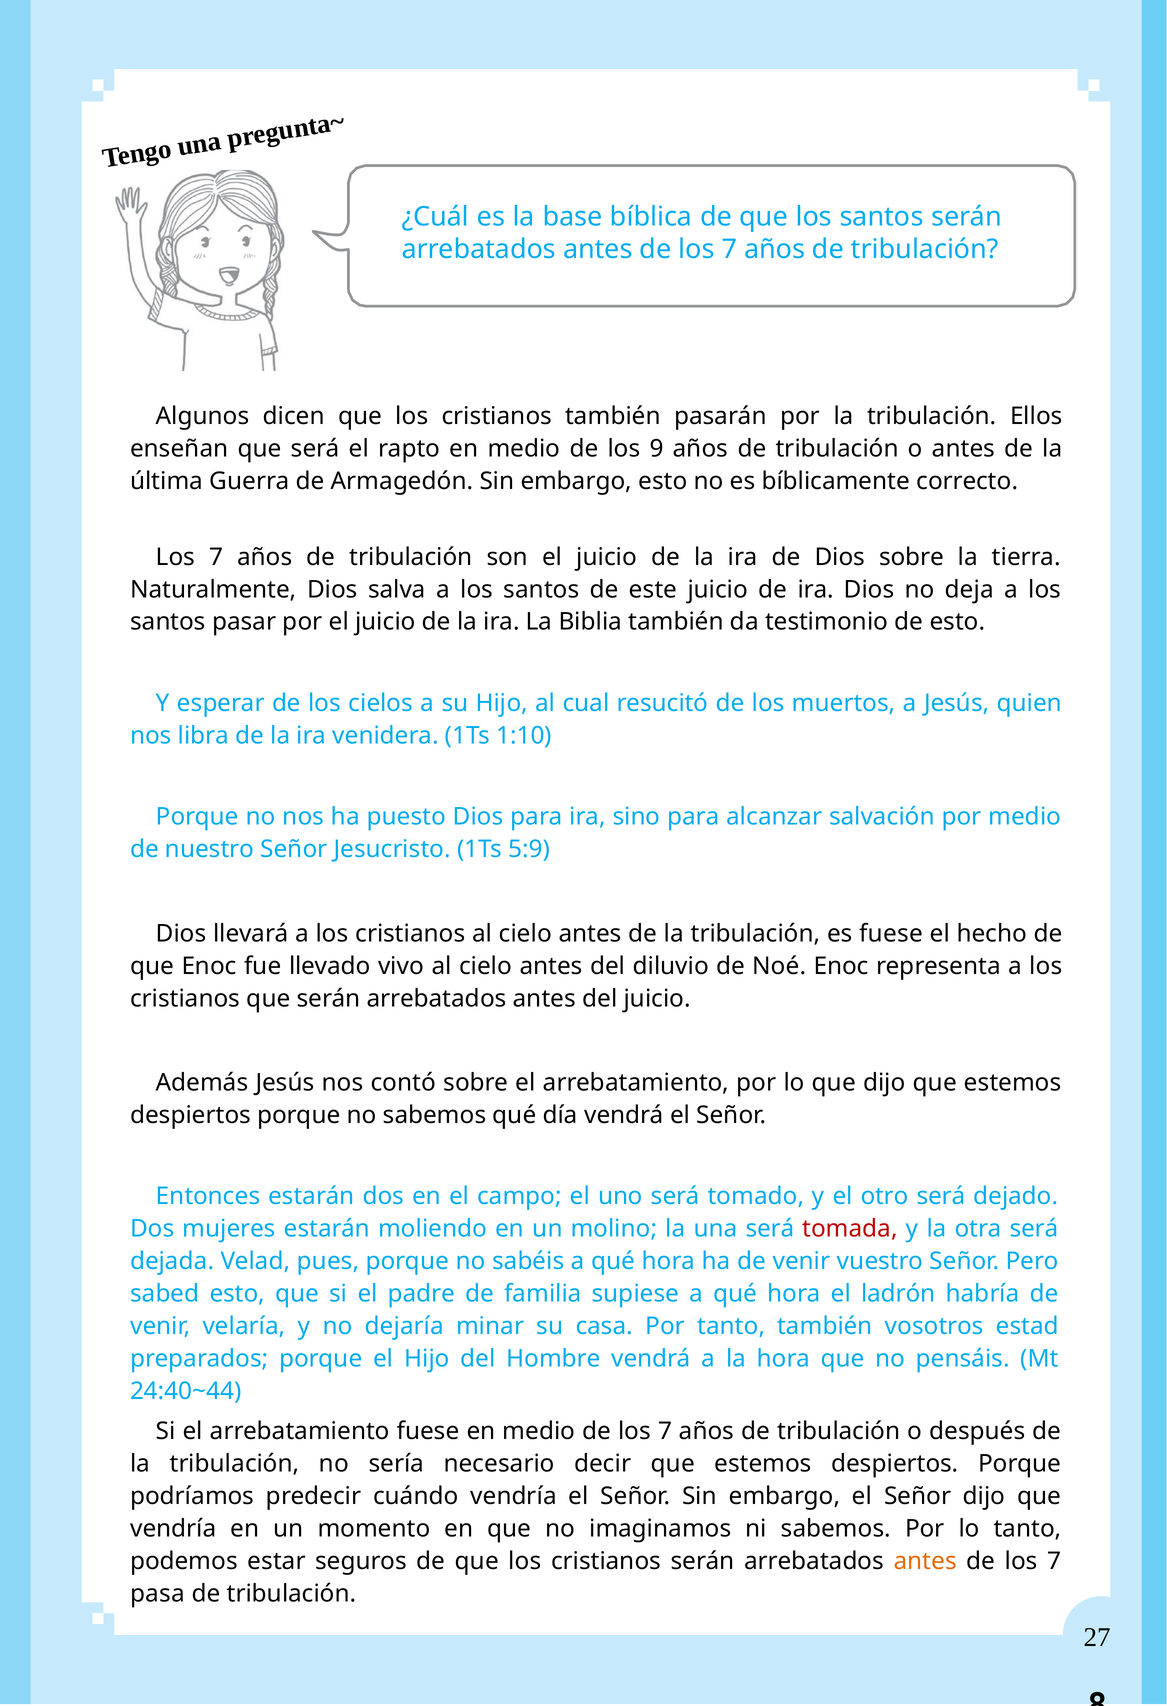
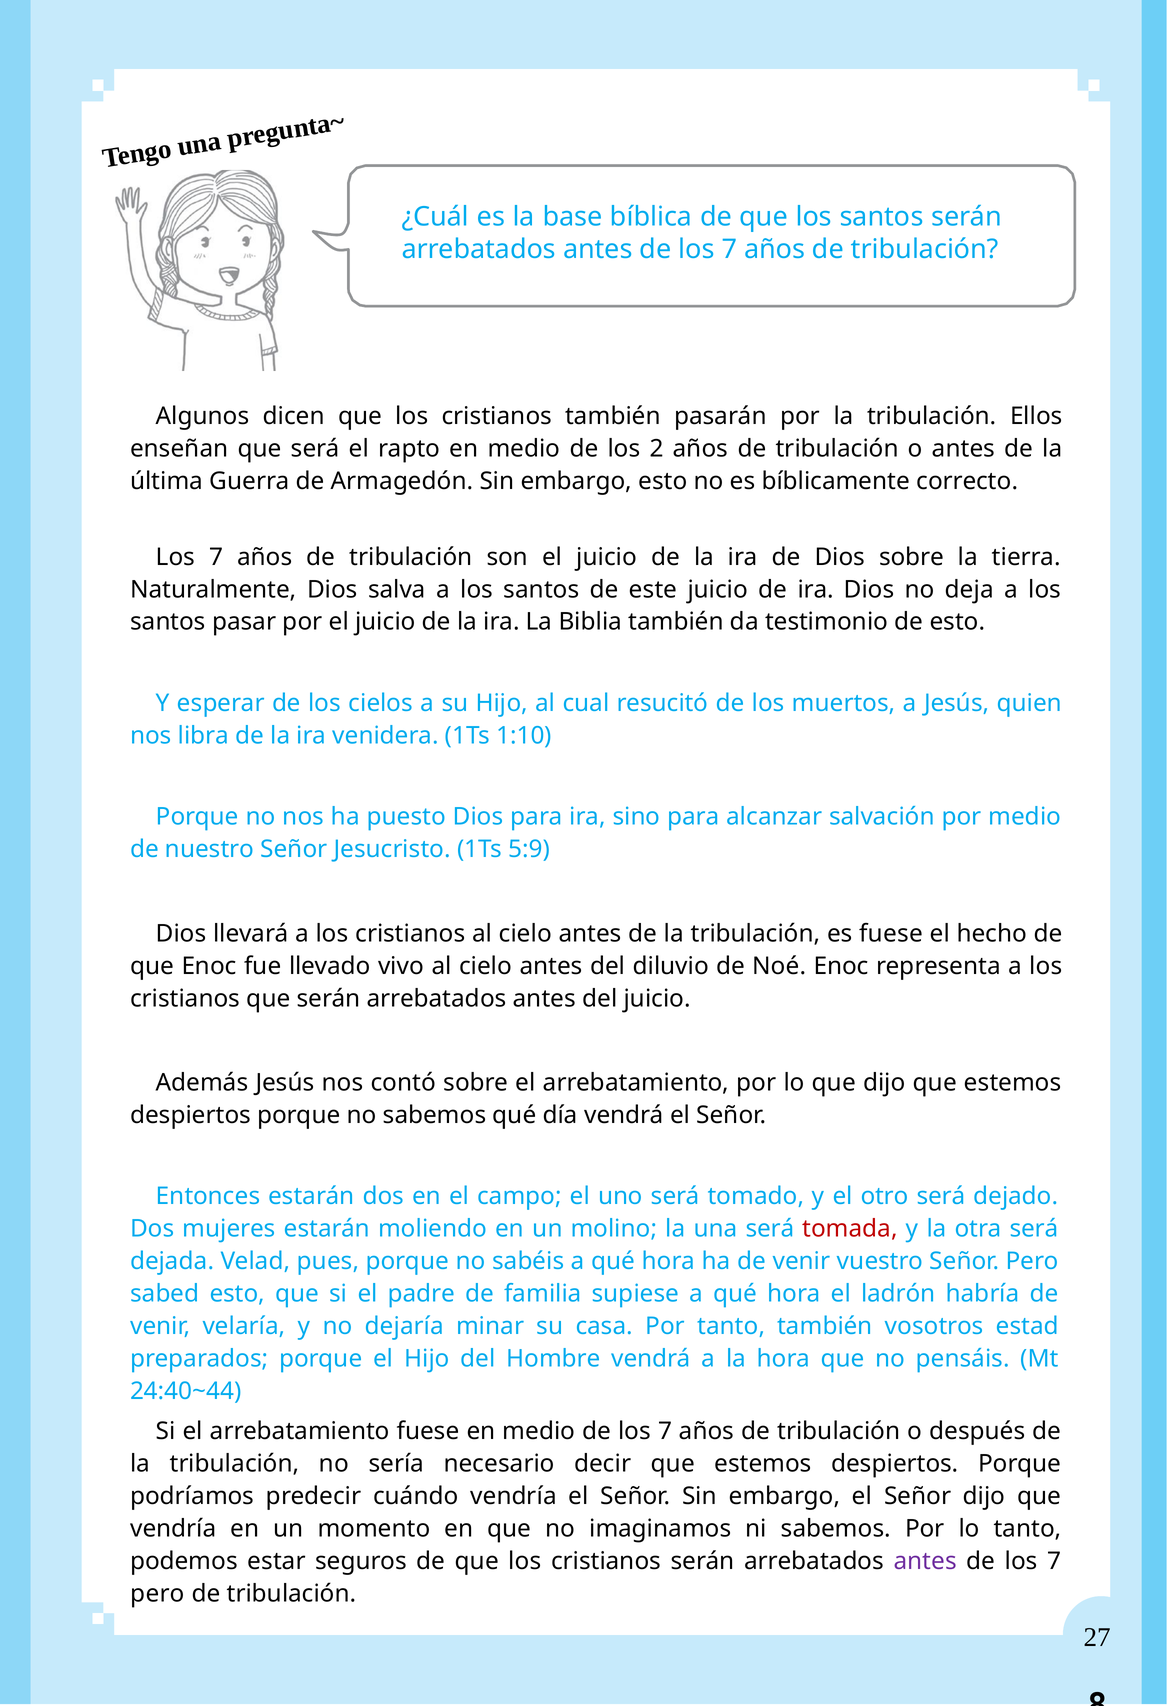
9: 9 -> 2 (657, 449)
antes colour: orange -> purple (925, 1561)
pasa: pasa -> pero (158, 1594)
